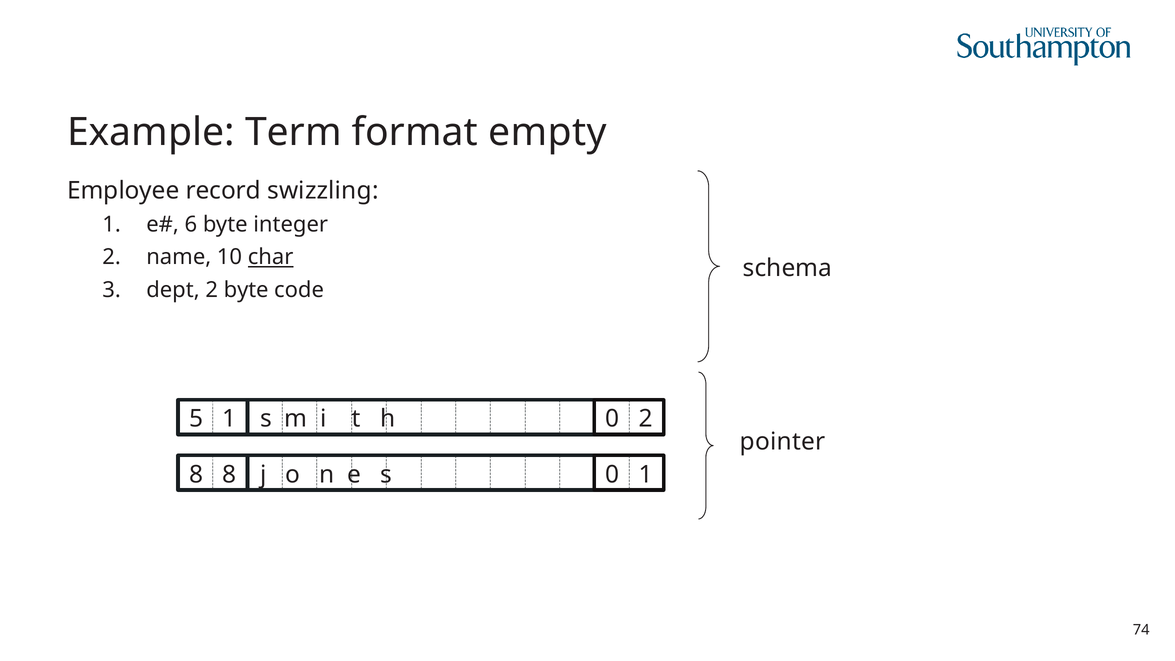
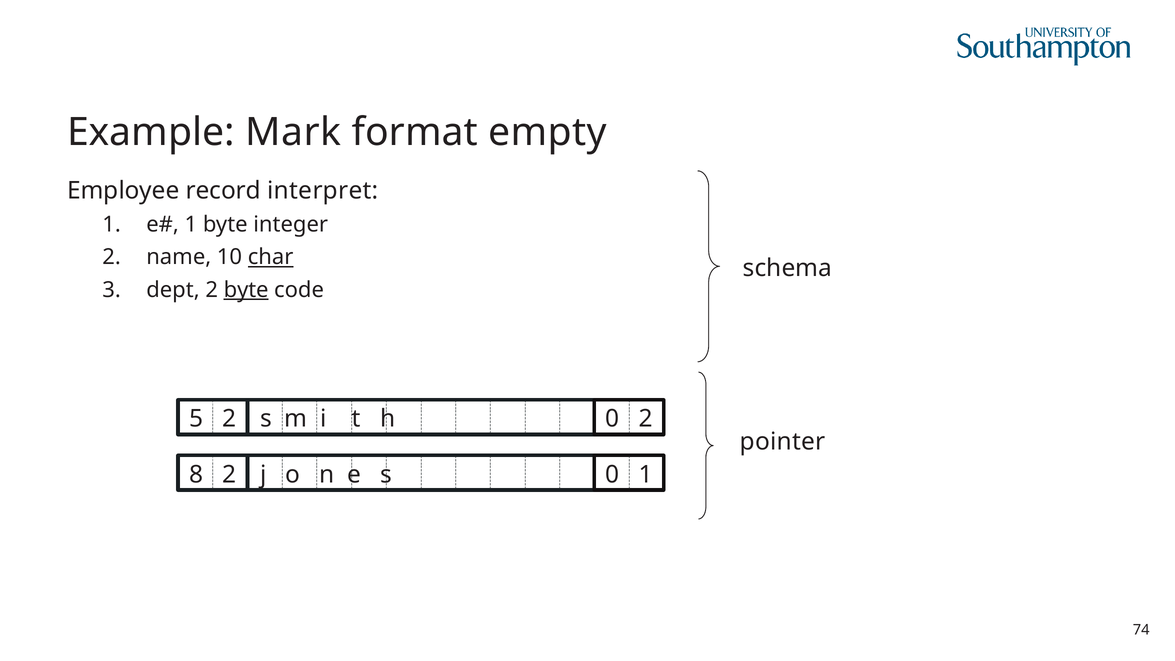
Term: Term -> Mark (293, 132)
swizzling: swizzling -> interpret (323, 191)
6: 6 -> 1 (191, 225)
byte underline: none -> present (246, 290)
5 1: 1 -> 2 (229, 419)
8 8: 8 -> 2 (229, 474)
